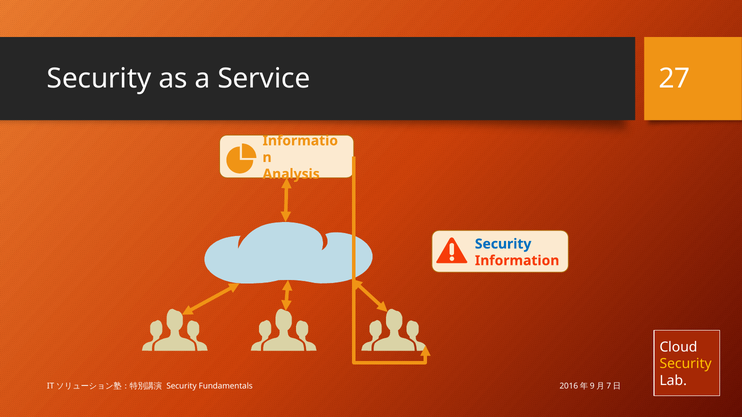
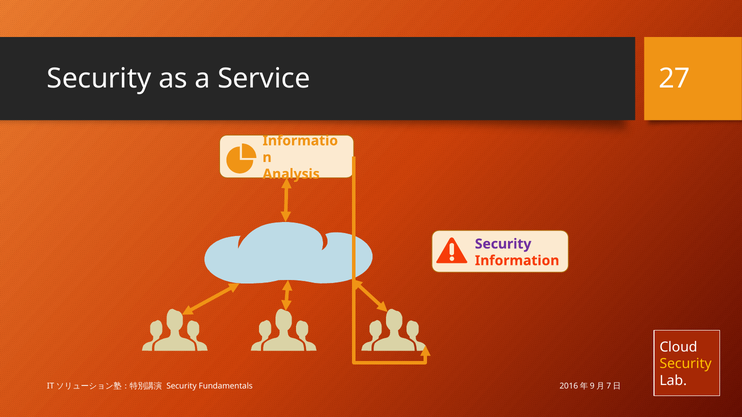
Security colour: blue -> purple (503, 244)
